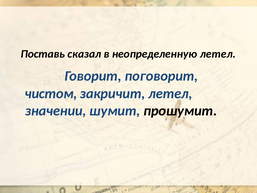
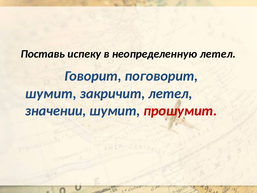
сказал: сказал -> испеку (84, 54)
чистом: чистом -> шумит (51, 94)
прошумит colour: black -> red (180, 111)
